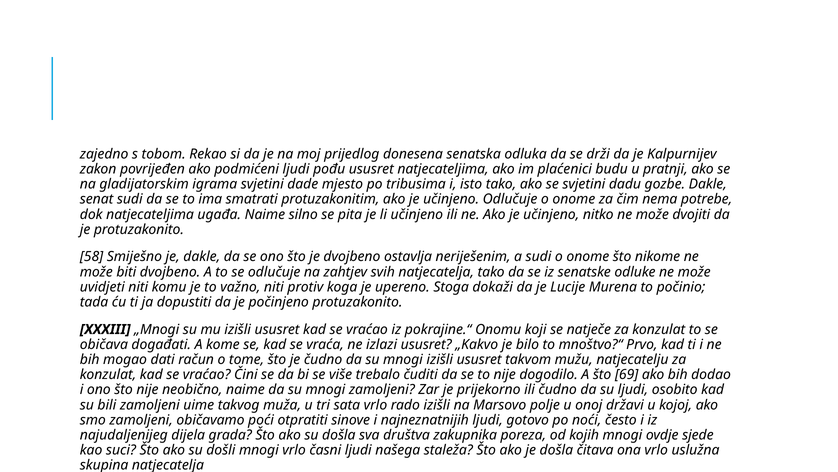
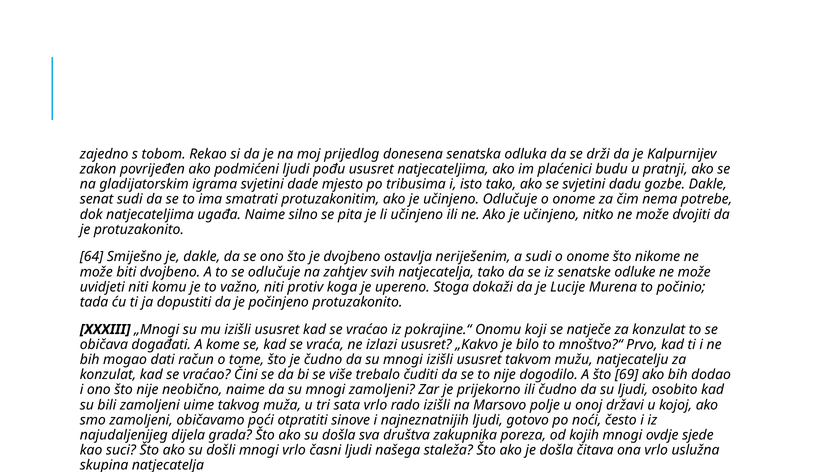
58: 58 -> 64 (92, 257)
